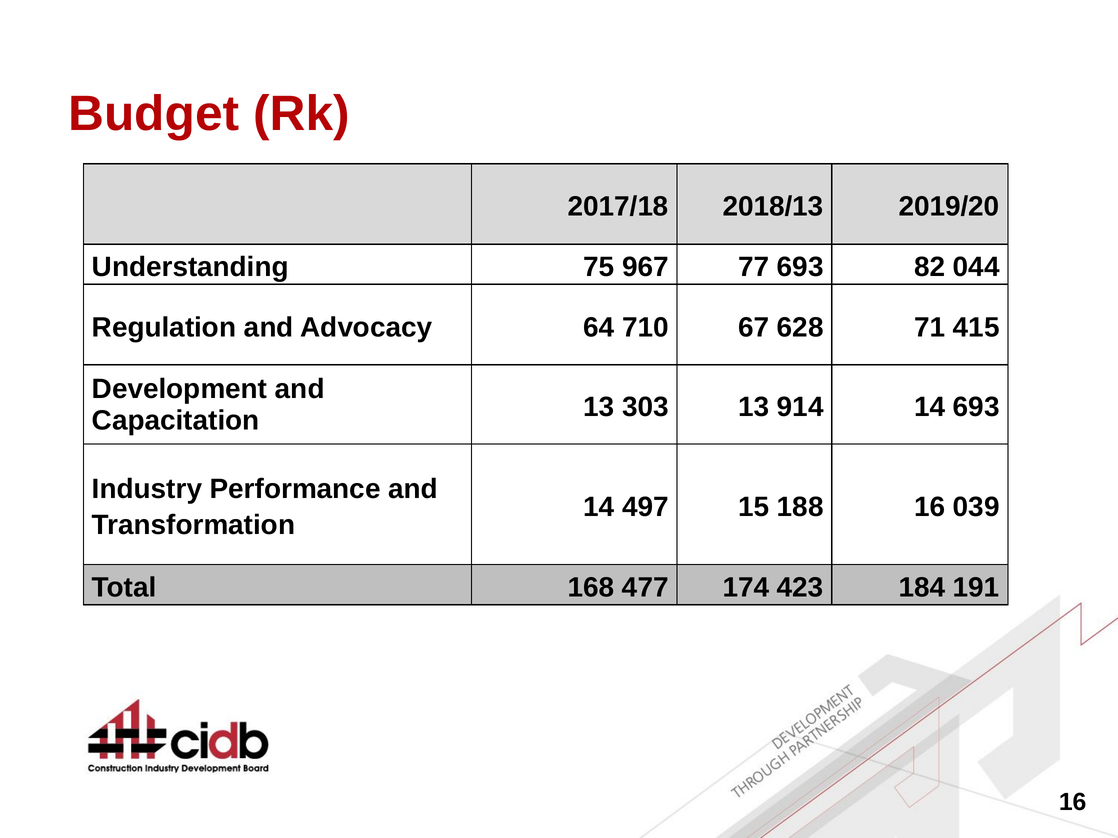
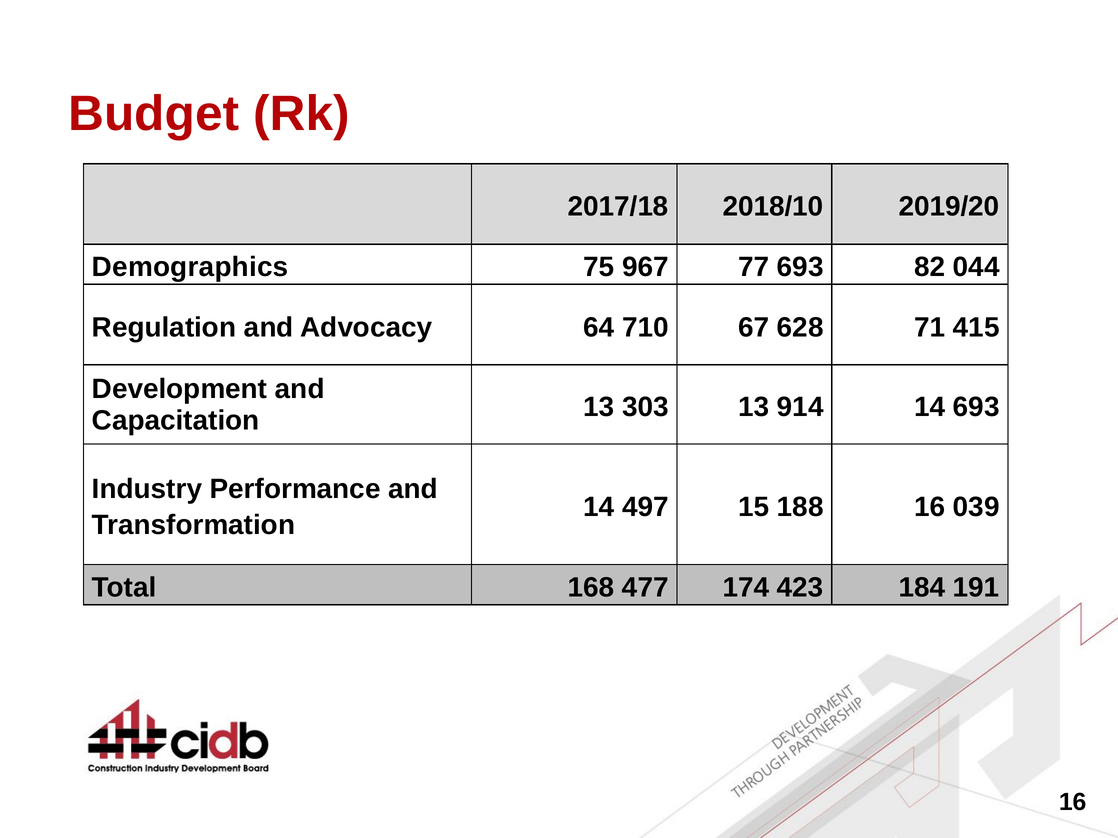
2018/13: 2018/13 -> 2018/10 (773, 207)
Understanding: Understanding -> Demographics (190, 267)
